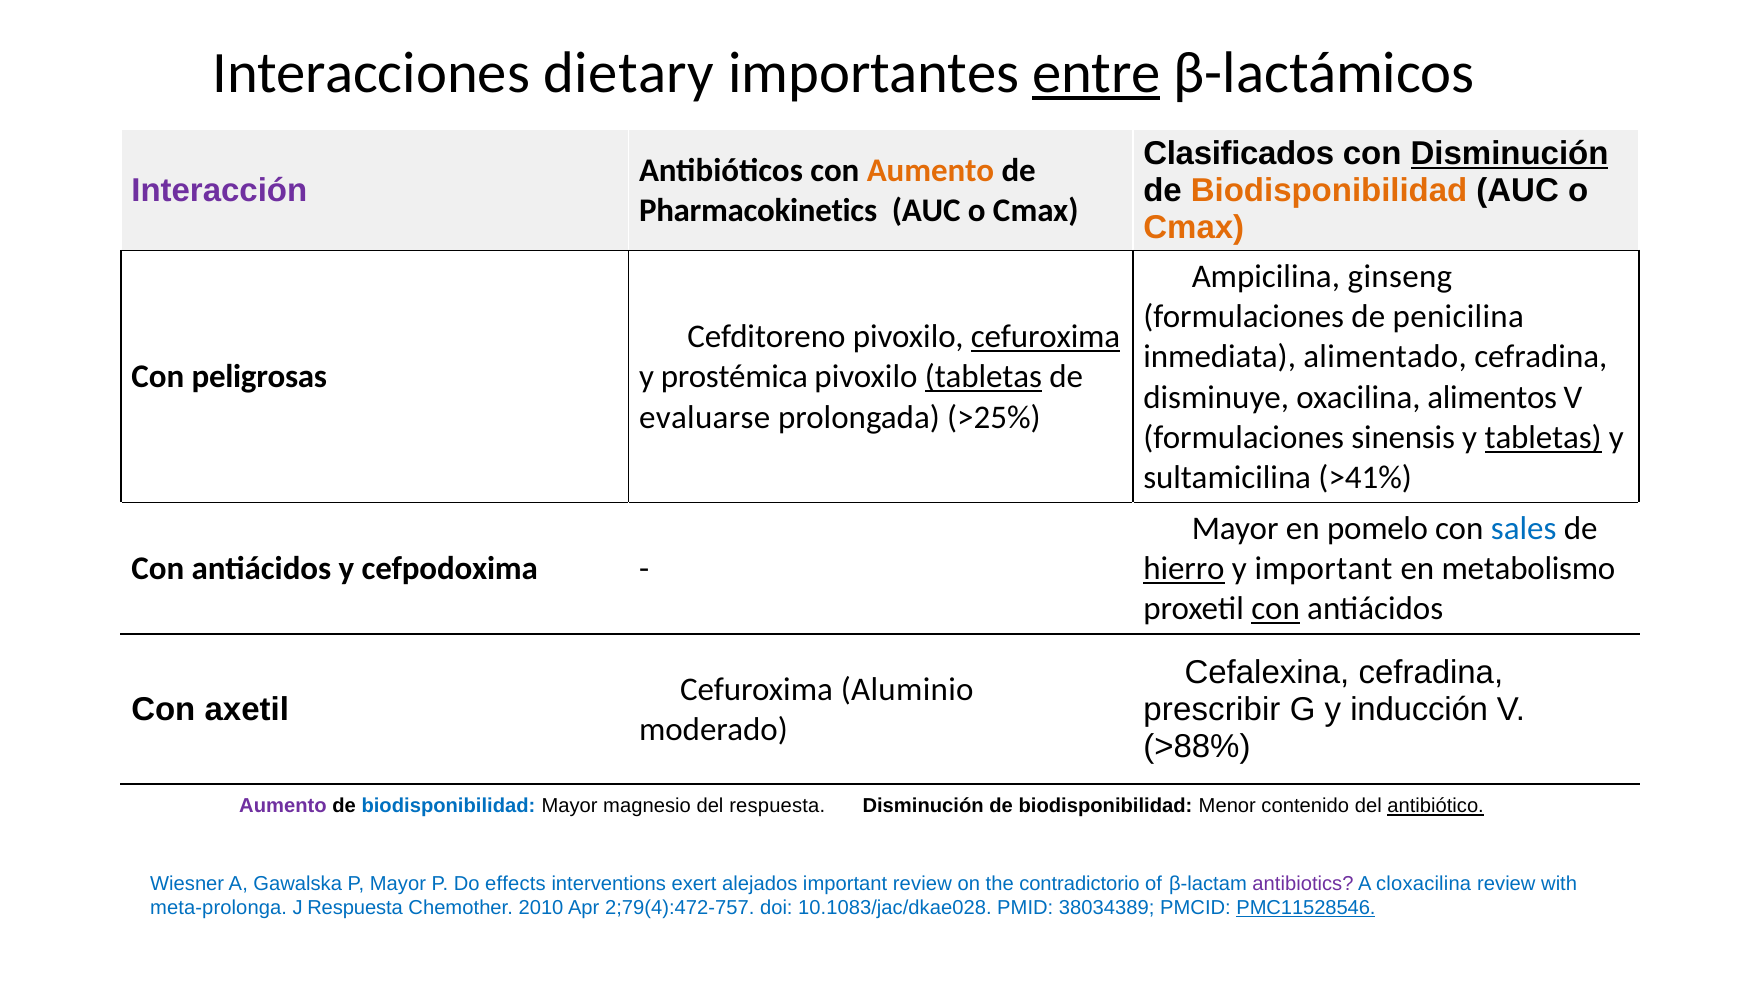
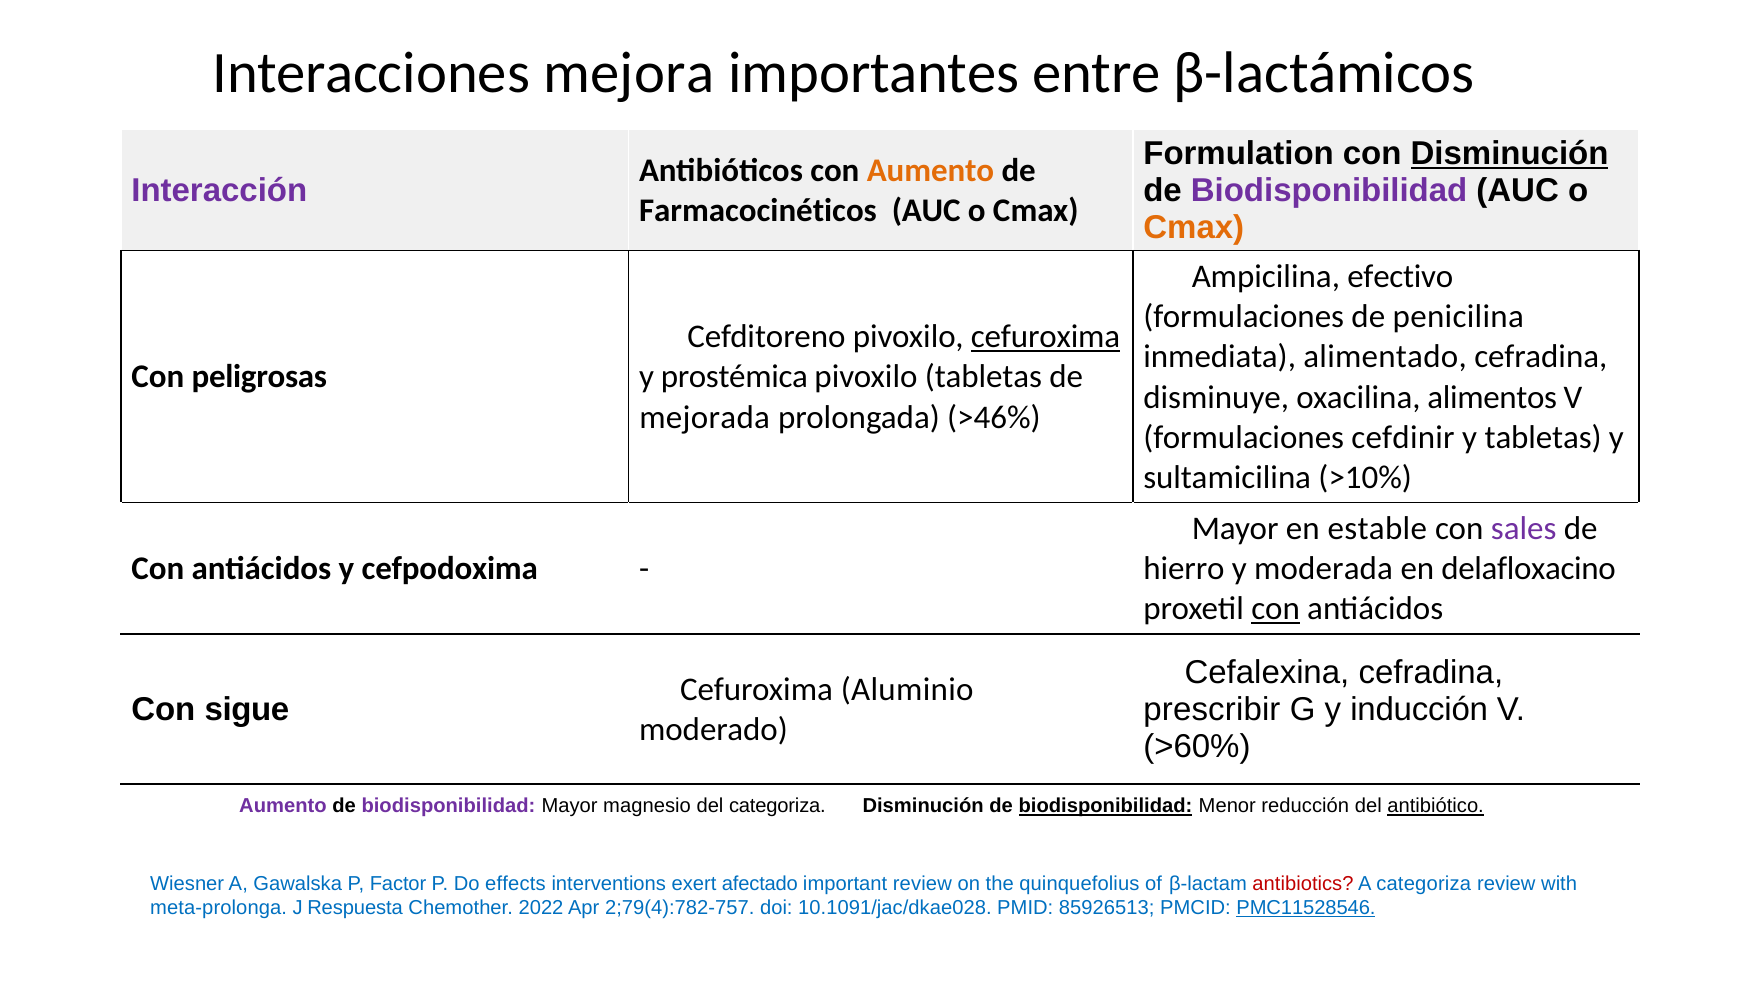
dietary: dietary -> mejora (629, 73)
entre underline: present -> none (1097, 73)
Clasificados: Clasificados -> Formulation (1239, 153)
Biodisponibilidad colour: orange -> purple (1329, 190)
Pharmacokinetics: Pharmacokinetics -> Farmacocinéticos (758, 210)
ginseng: ginseng -> efectivo (1400, 276)
tabletas underline: present -> none (983, 377)
evaluarse: evaluarse -> mejorada (705, 417)
>25%: >25% -> >46% (994, 417)
sinensis: sinensis -> cefdinir (1403, 437)
tabletas underline: present -> none (1543, 437)
>41%: >41% -> >10% (1365, 478)
pomelo: pomelo -> estable (1377, 528)
sales colour: blue -> purple (1524, 528)
hierro underline: present -> none (1184, 569)
y important: important -> moderada (1324, 569)
metabolismo: metabolismo -> delafloxacino (1529, 569)
axetil: axetil -> sigue (247, 709)
>88%: >88% -> >60% (1197, 746)
biodisponibilidad colour: blue -> purple (448, 806)
del respuesta: respuesta -> categoriza (777, 806)
biodisponibilidad underline: none -> present (1106, 806)
contenido: contenido -> reducción (1305, 806)
P Mayor: Mayor -> Factor (398, 883)
alejados: alejados -> afectado (760, 883)
contradictorio: contradictorio -> quinquefolius (1079, 883)
antibiotics colour: purple -> red (1303, 883)
A cloxacilina: cloxacilina -> categoriza (1424, 883)
2010: 2010 -> 2022 (541, 908)
2;79(4):472-757: 2;79(4):472-757 -> 2;79(4):782-757 (680, 908)
10.1083/jac/dkae028: 10.1083/jac/dkae028 -> 10.1091/jac/dkae028 (895, 908)
38034389: 38034389 -> 85926513 (1107, 908)
